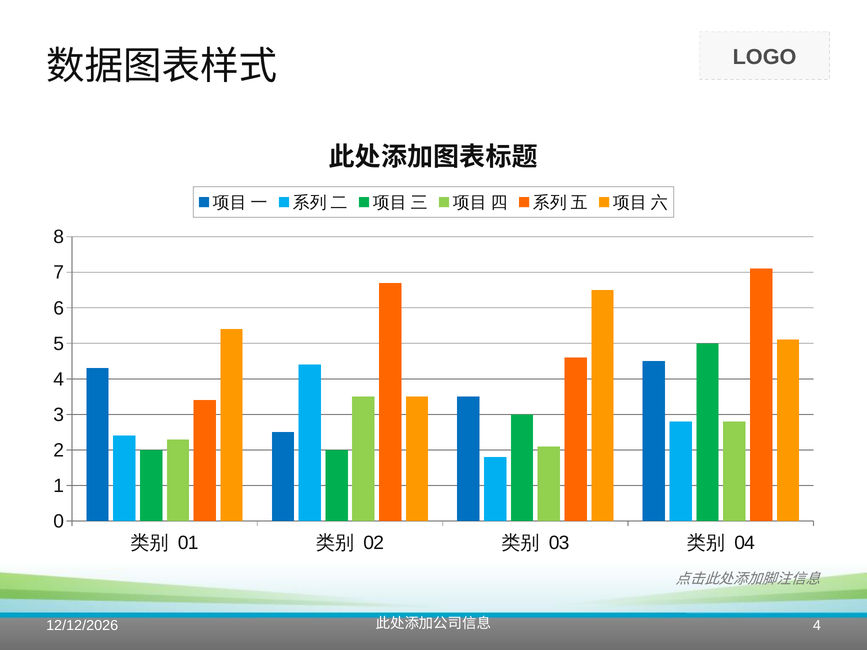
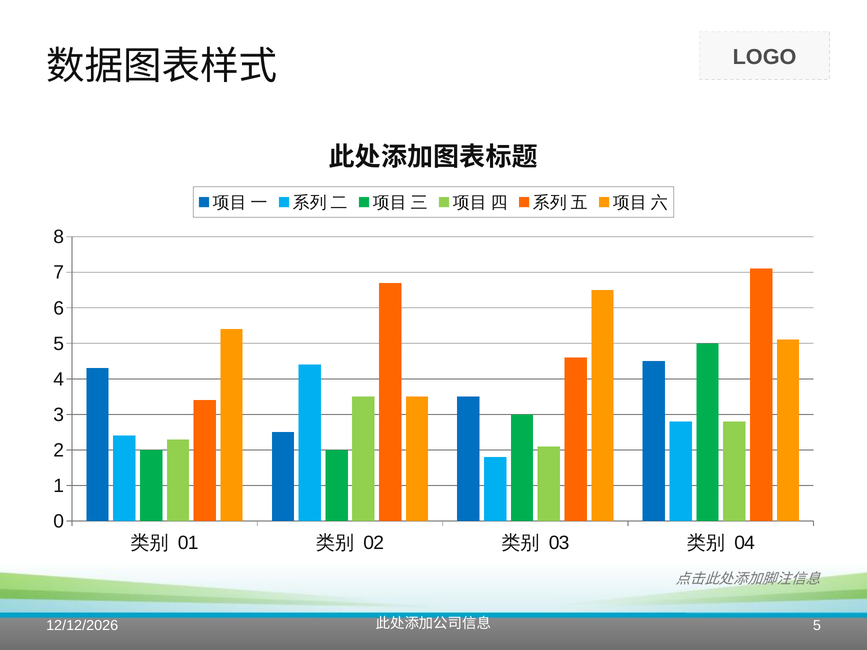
4: 4 -> 5 (817, 626)
